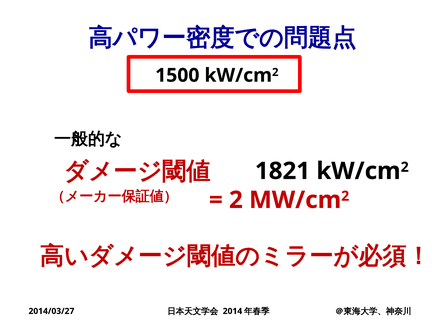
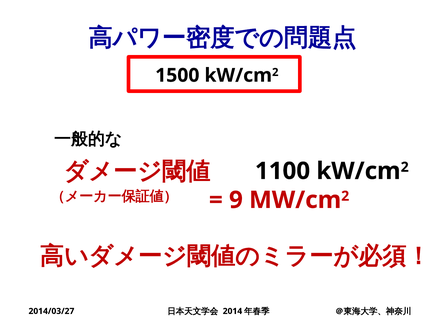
1821: 1821 -> 1100 (283, 171)
2: 2 -> 9 (236, 200)
